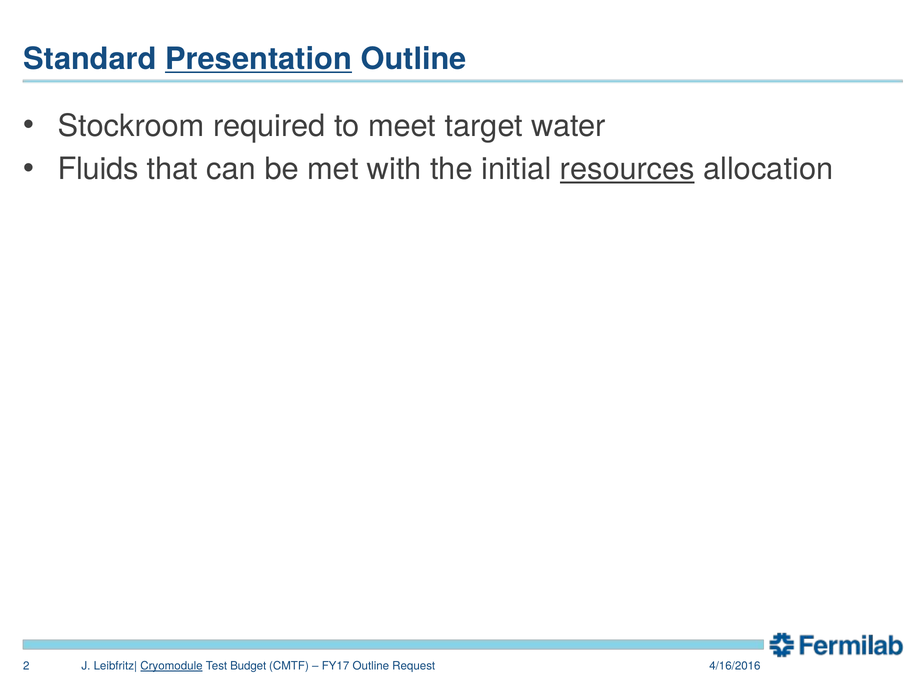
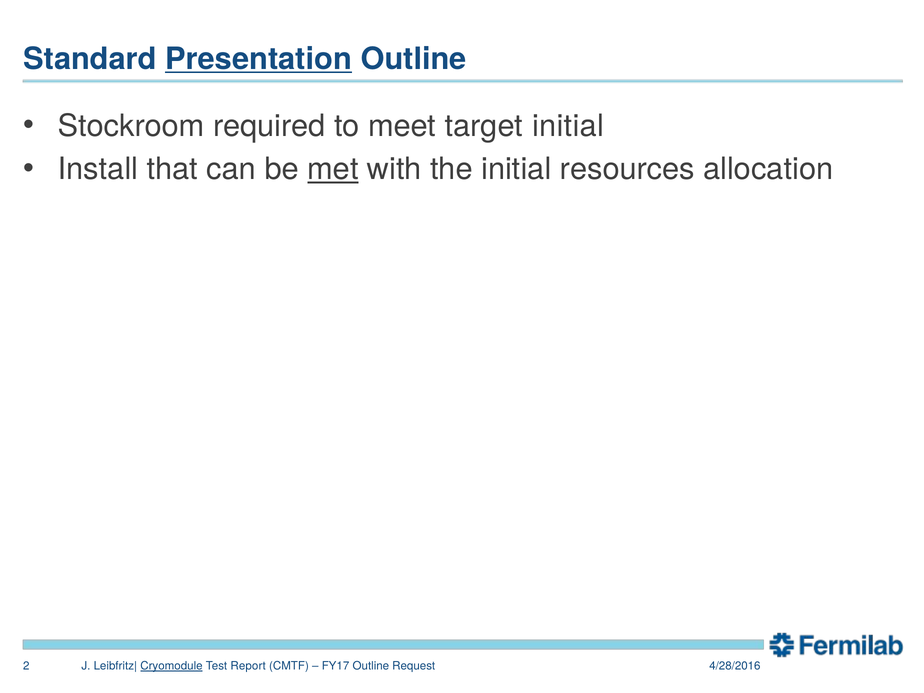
target water: water -> initial (568, 126)
Fluids: Fluids -> Install (98, 169)
met underline: none -> present (333, 169)
resources underline: present -> none (627, 169)
Budget: Budget -> Report (248, 666)
4/16/2016: 4/16/2016 -> 4/28/2016 (735, 666)
